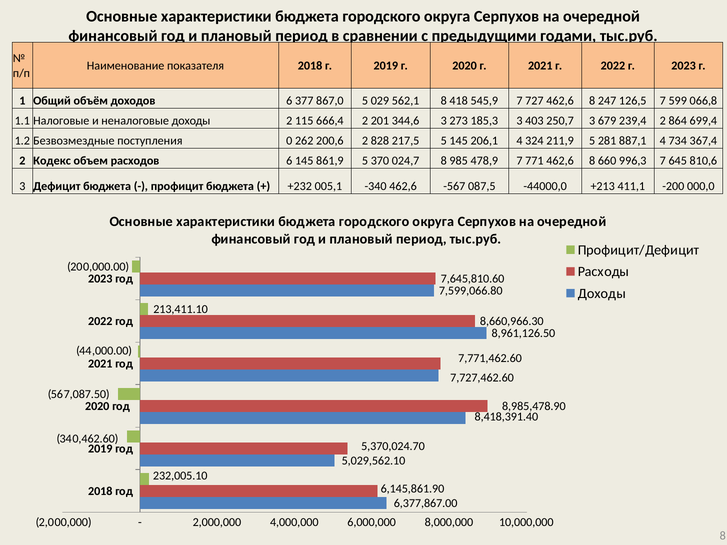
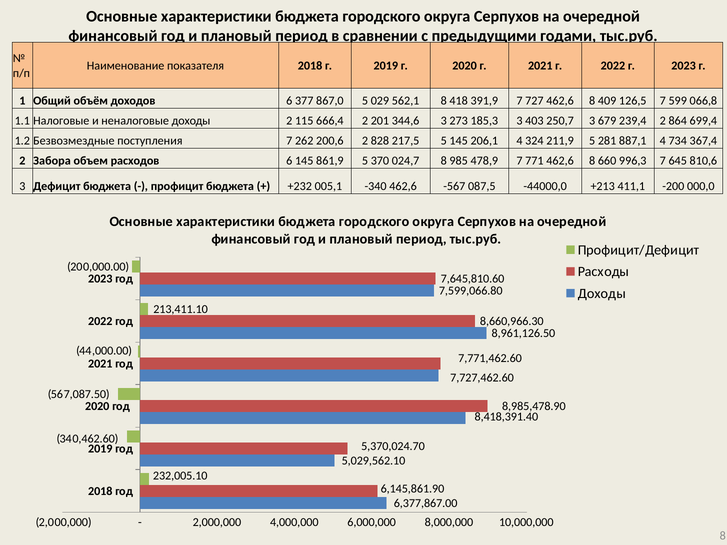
545,9: 545,9 -> 391,9 (484, 101)
247: 247 -> 409 (607, 101)
поступления 0: 0 -> 7 (289, 141)
Кодекс: Кодекс -> Забора (52, 161)
